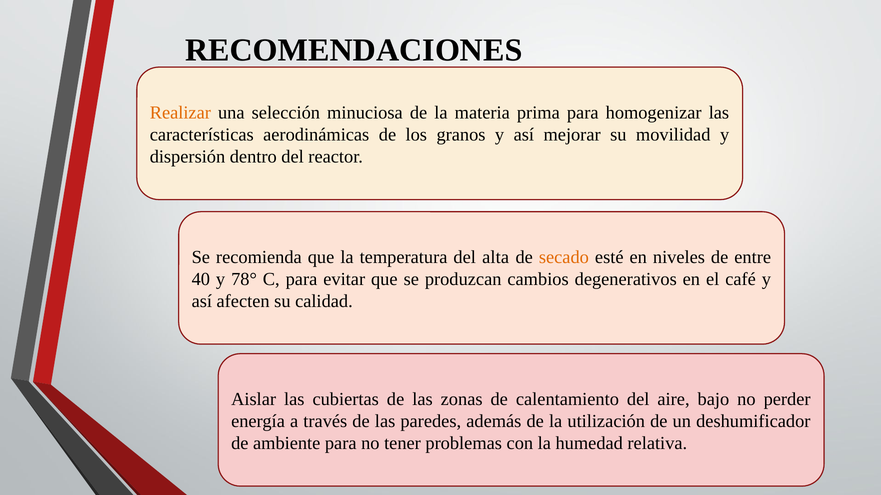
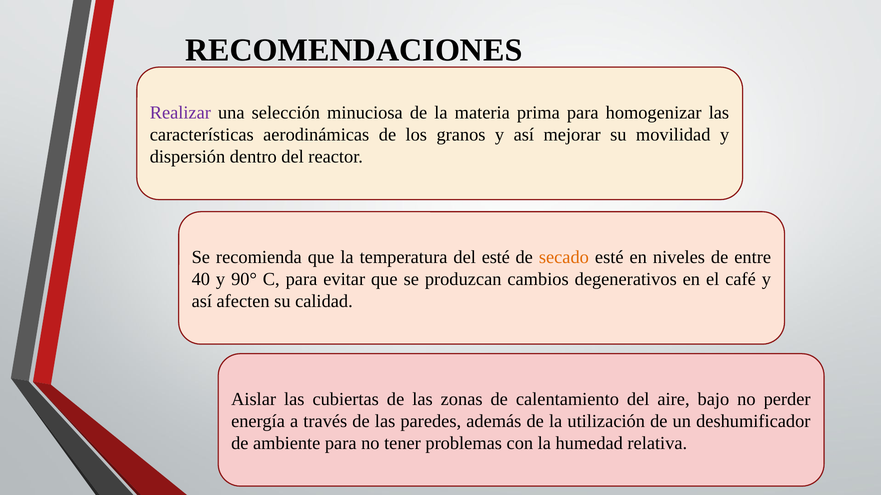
Realizar colour: orange -> purple (180, 113)
del alta: alta -> esté (496, 257)
78°: 78° -> 90° (244, 280)
